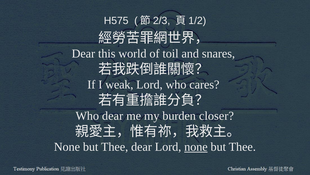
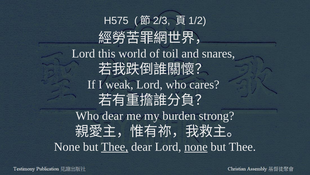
Dear: Dear -> Lord (83, 53)
closer: closer -> strong (217, 115)
Thee underline: none -> present (115, 146)
